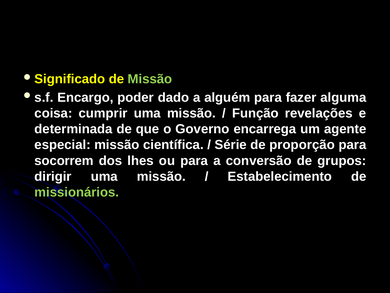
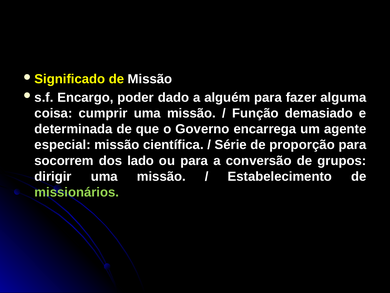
Missão colour: light green -> white (150, 79)
revelações: revelações -> demasiado (319, 113)
lhes: lhes -> lado (141, 160)
